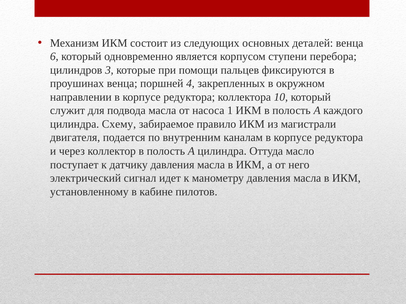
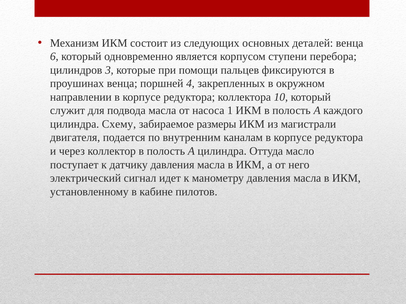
правило: правило -> размеры (216, 124)
